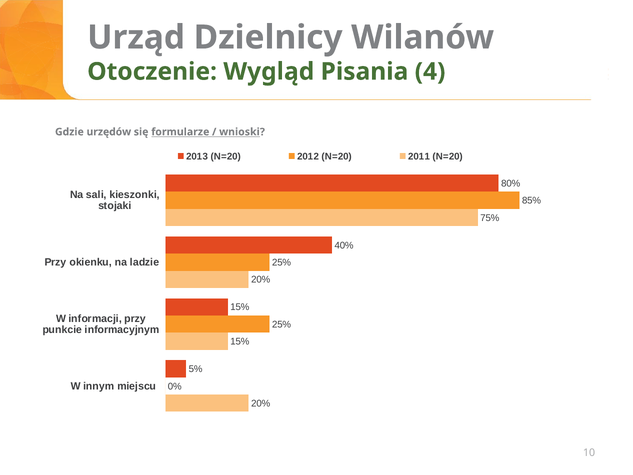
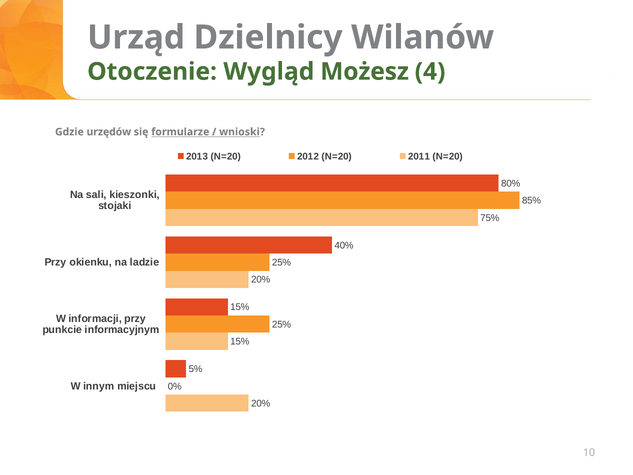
Pisania: Pisania -> Możesz (365, 72)
